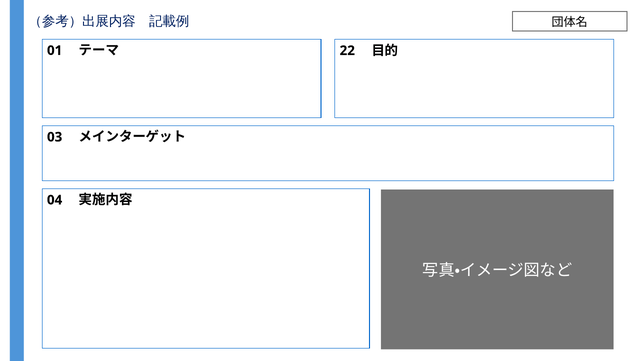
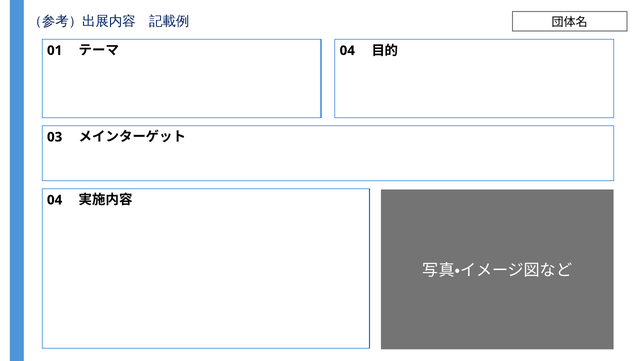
22: 22 -> 04 (347, 51)
